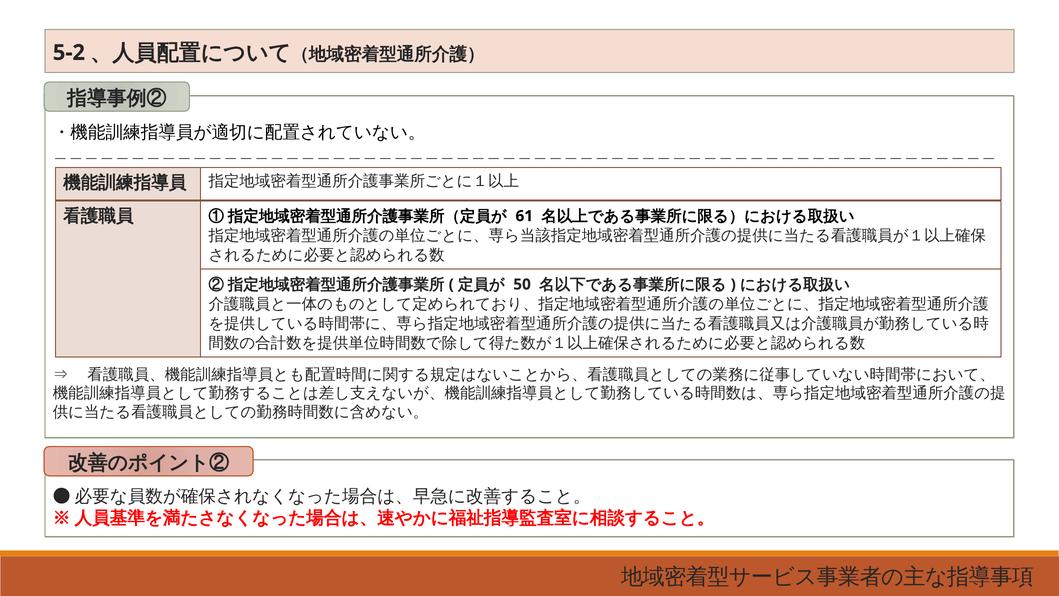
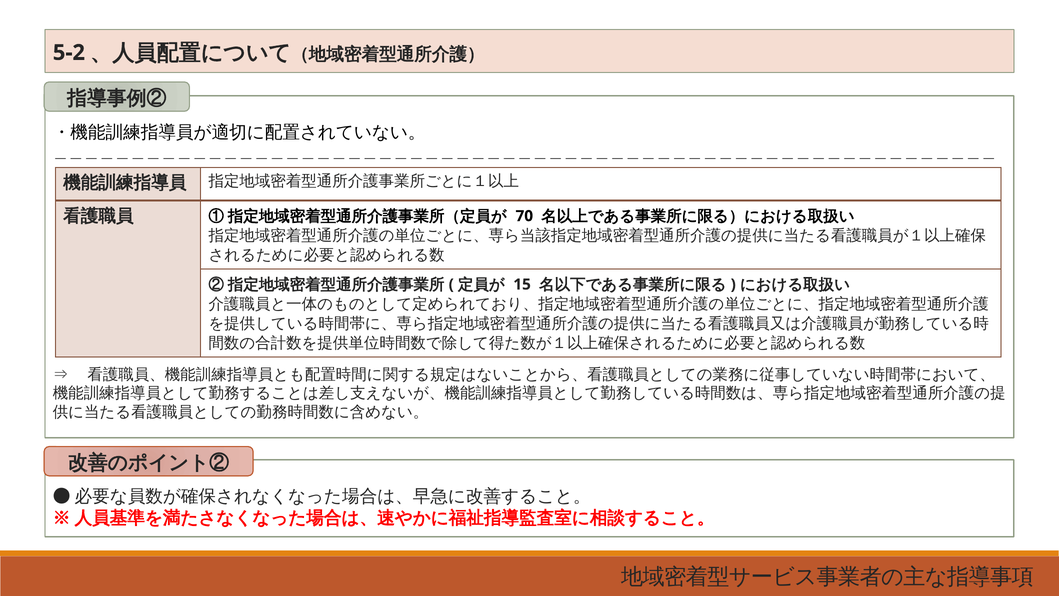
61: 61 -> 70 (524, 216)
50: 50 -> 15 (522, 284)
